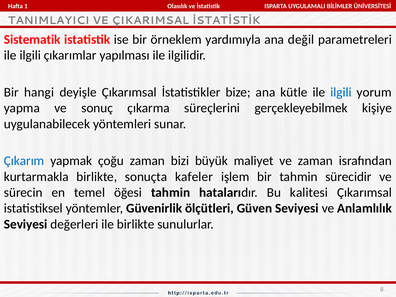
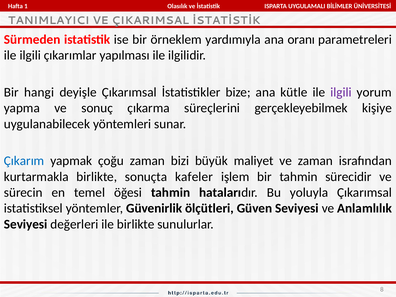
Sistematik: Sistematik -> Sürmeden (32, 39)
değil: değil -> oranı (301, 39)
ilgili colour: blue -> purple (341, 92)
kalitesi: kalitesi -> yoluyla (309, 193)
